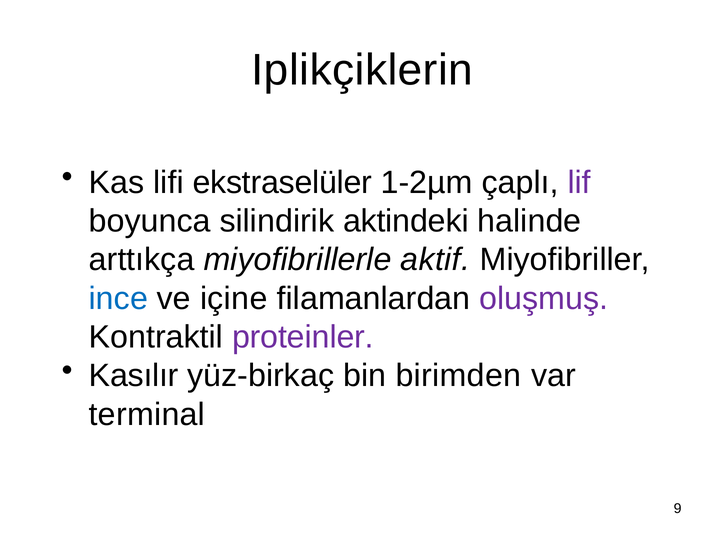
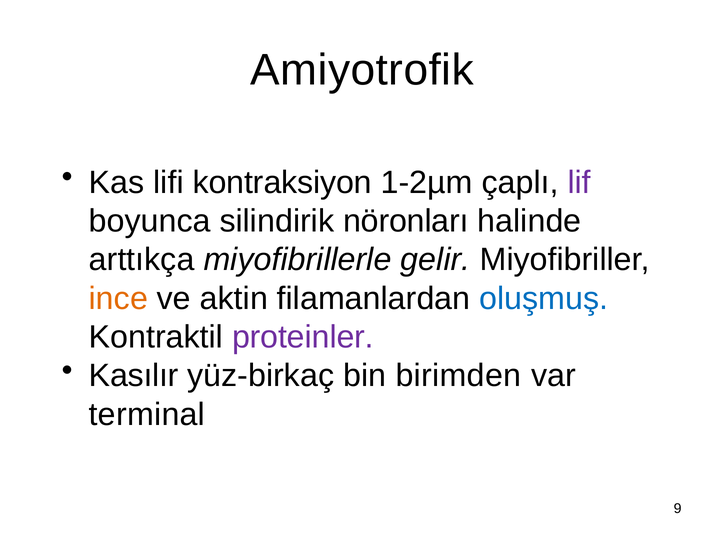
Iplikçiklerin: Iplikçiklerin -> Amiyotrofik (362, 70)
ekstraselüler: ekstraselüler -> kontraksiyon (282, 182)
aktindeki: aktindeki -> nöronları (406, 221)
aktif: aktif -> gelir (435, 260)
ince colour: blue -> orange (118, 298)
içine: içine -> aktin (234, 298)
oluşmuş colour: purple -> blue (544, 298)
